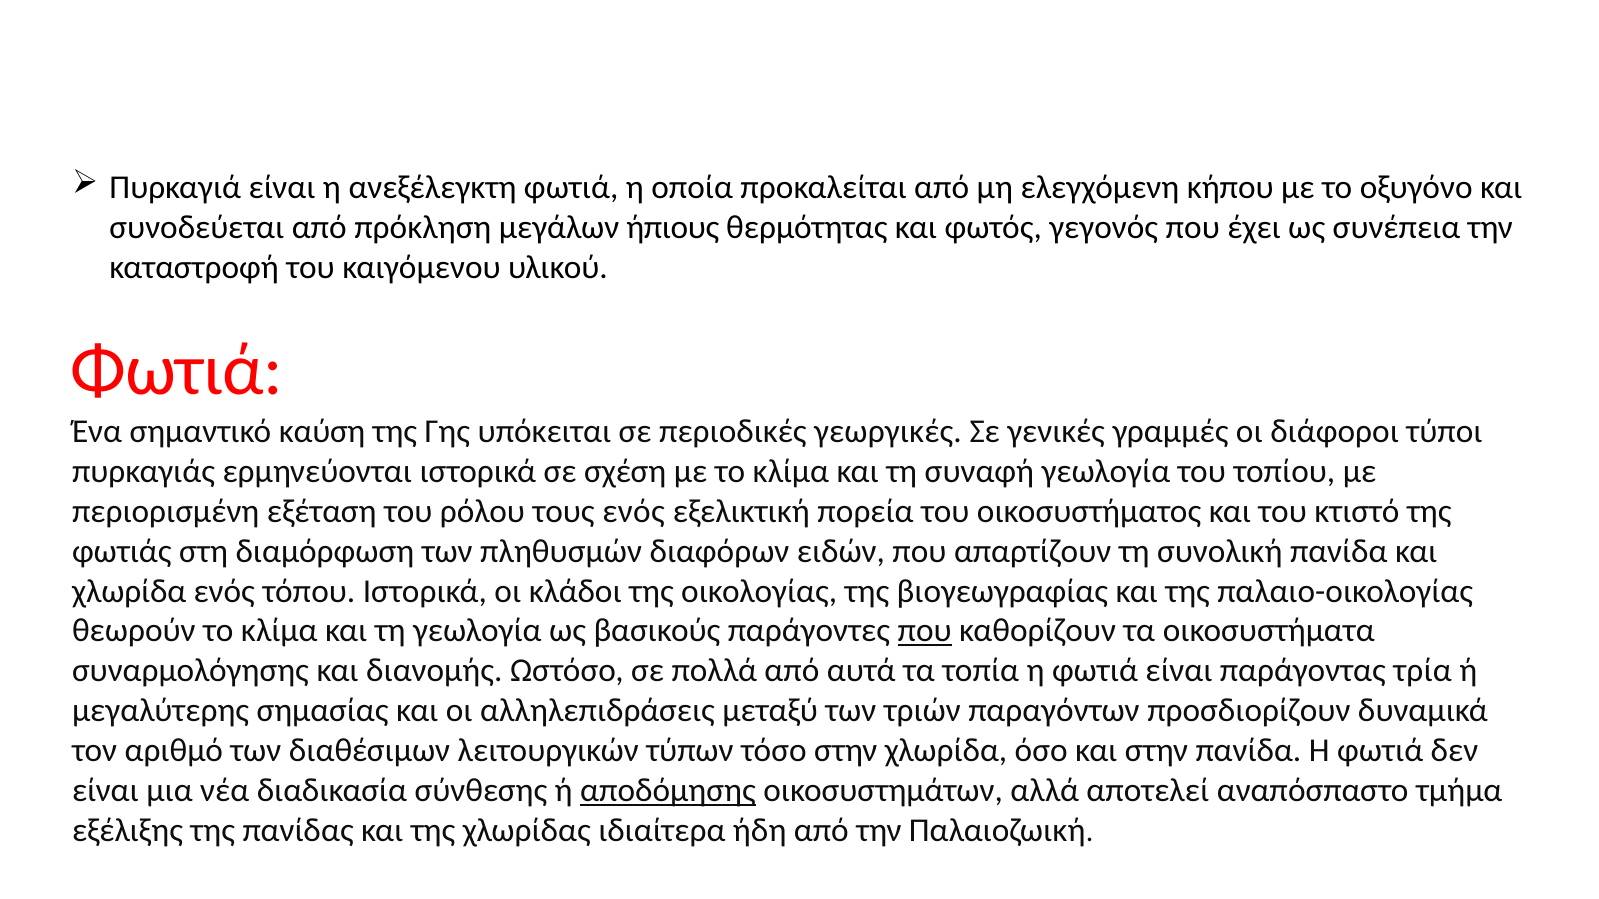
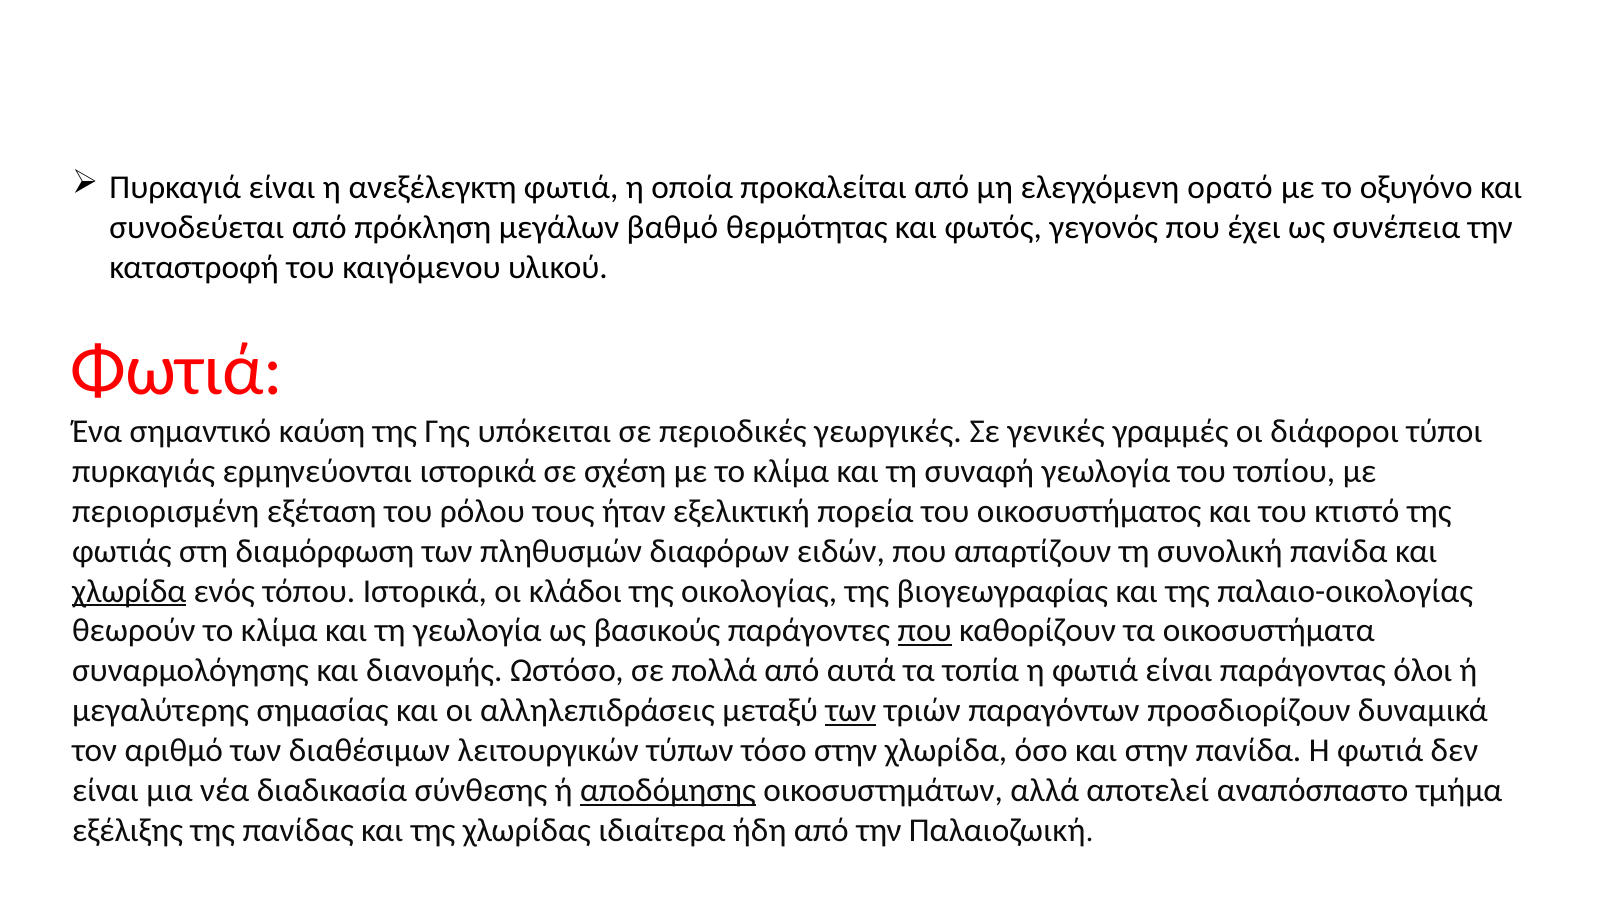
κήπου: κήπου -> ορατό (1230, 187)
ήπιους: ήπιους -> βαθμό (672, 227)
τους ενός: ενός -> ήταν (634, 511)
χλωρίδα underline: none -> present (129, 591)
τρία: τρία -> όλοι (1423, 671)
των underline: none -> present (851, 711)
